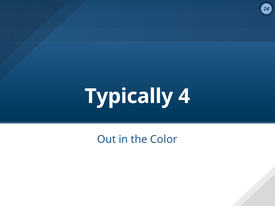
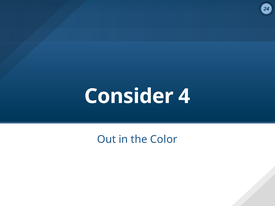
Typically: Typically -> Consider (129, 96)
